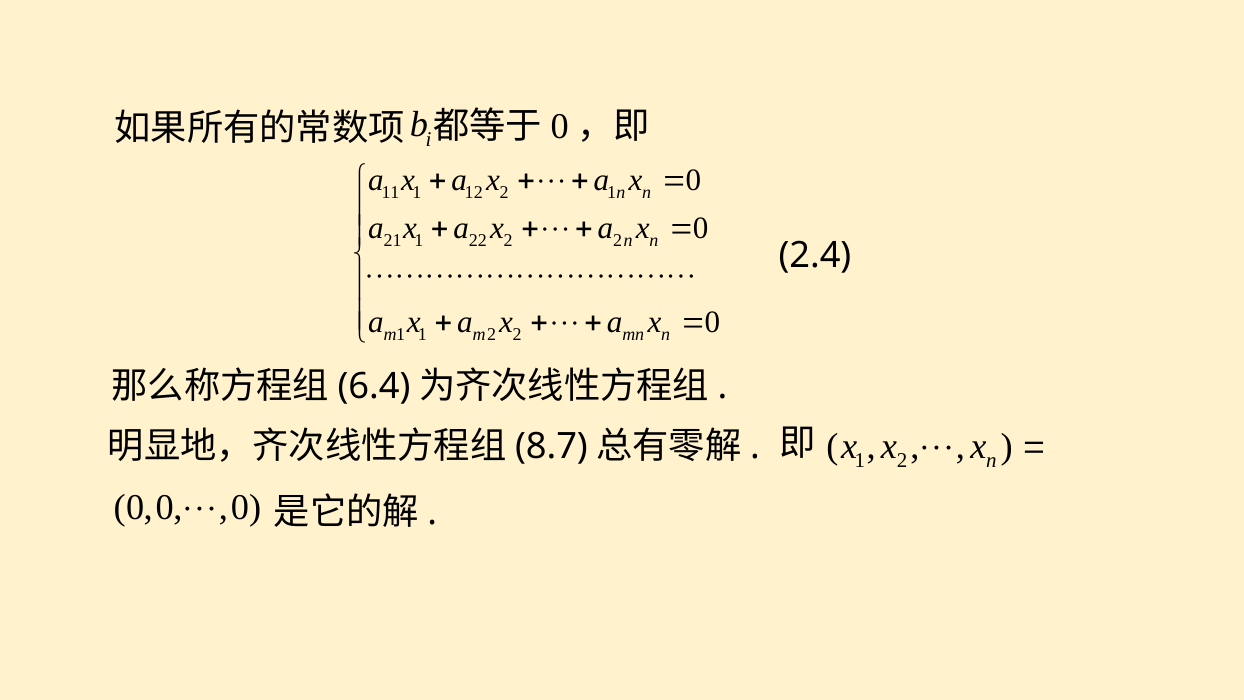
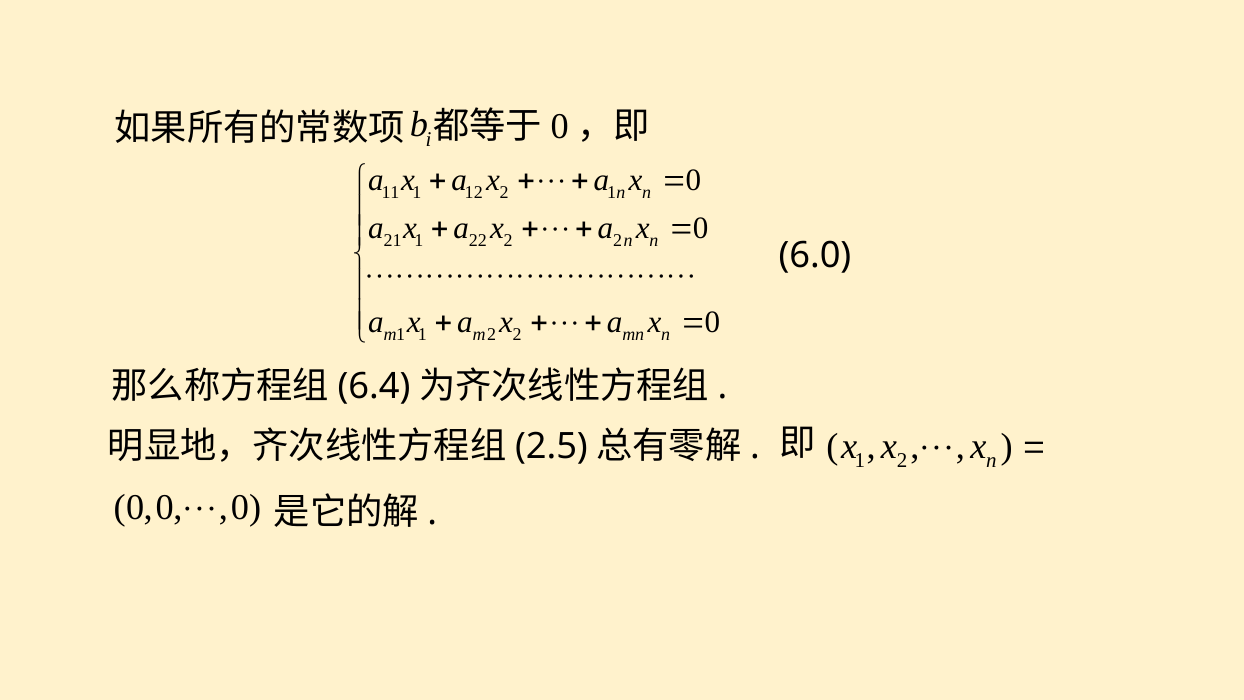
2.4: 2.4 -> 6.0 (815, 256)
8.7: 8.7 -> 2.5 (551, 446)
